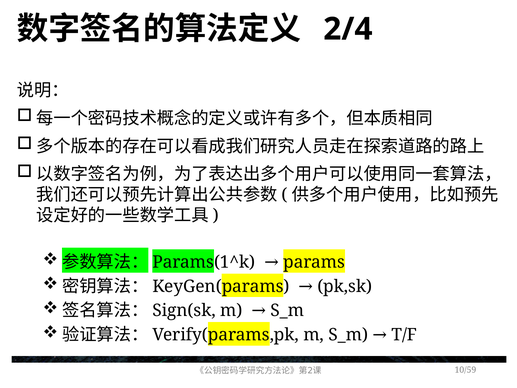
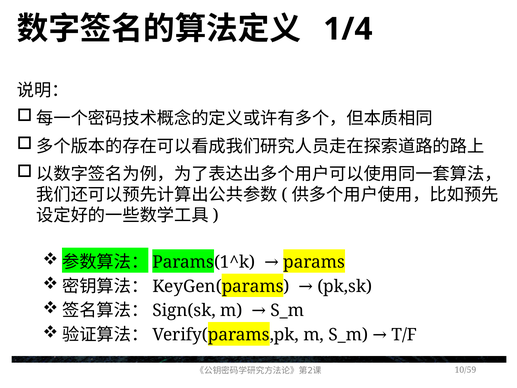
2/4: 2/4 -> 1/4 (348, 29)
